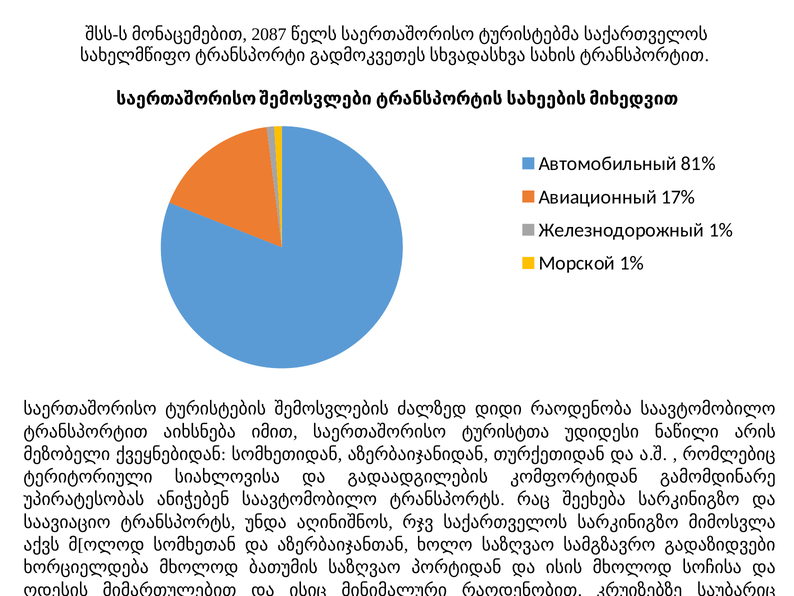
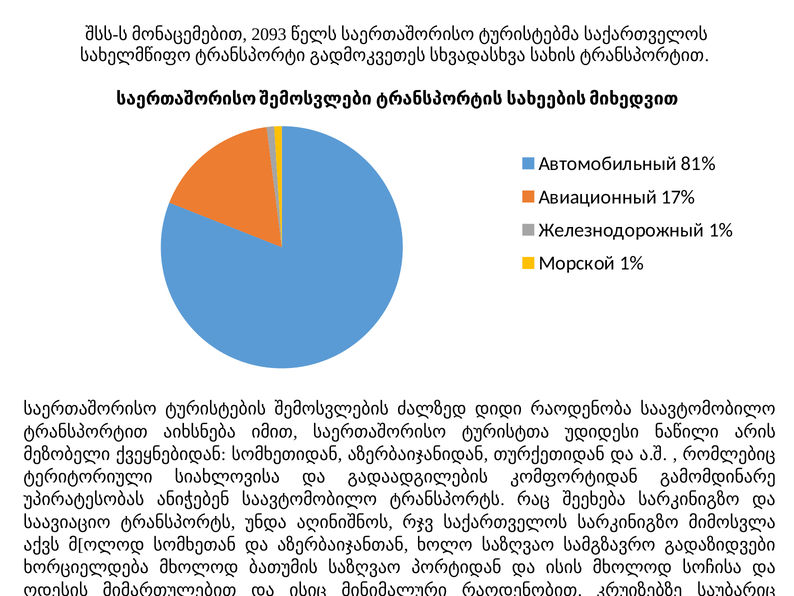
2087: 2087 -> 2093 (269, 34)
